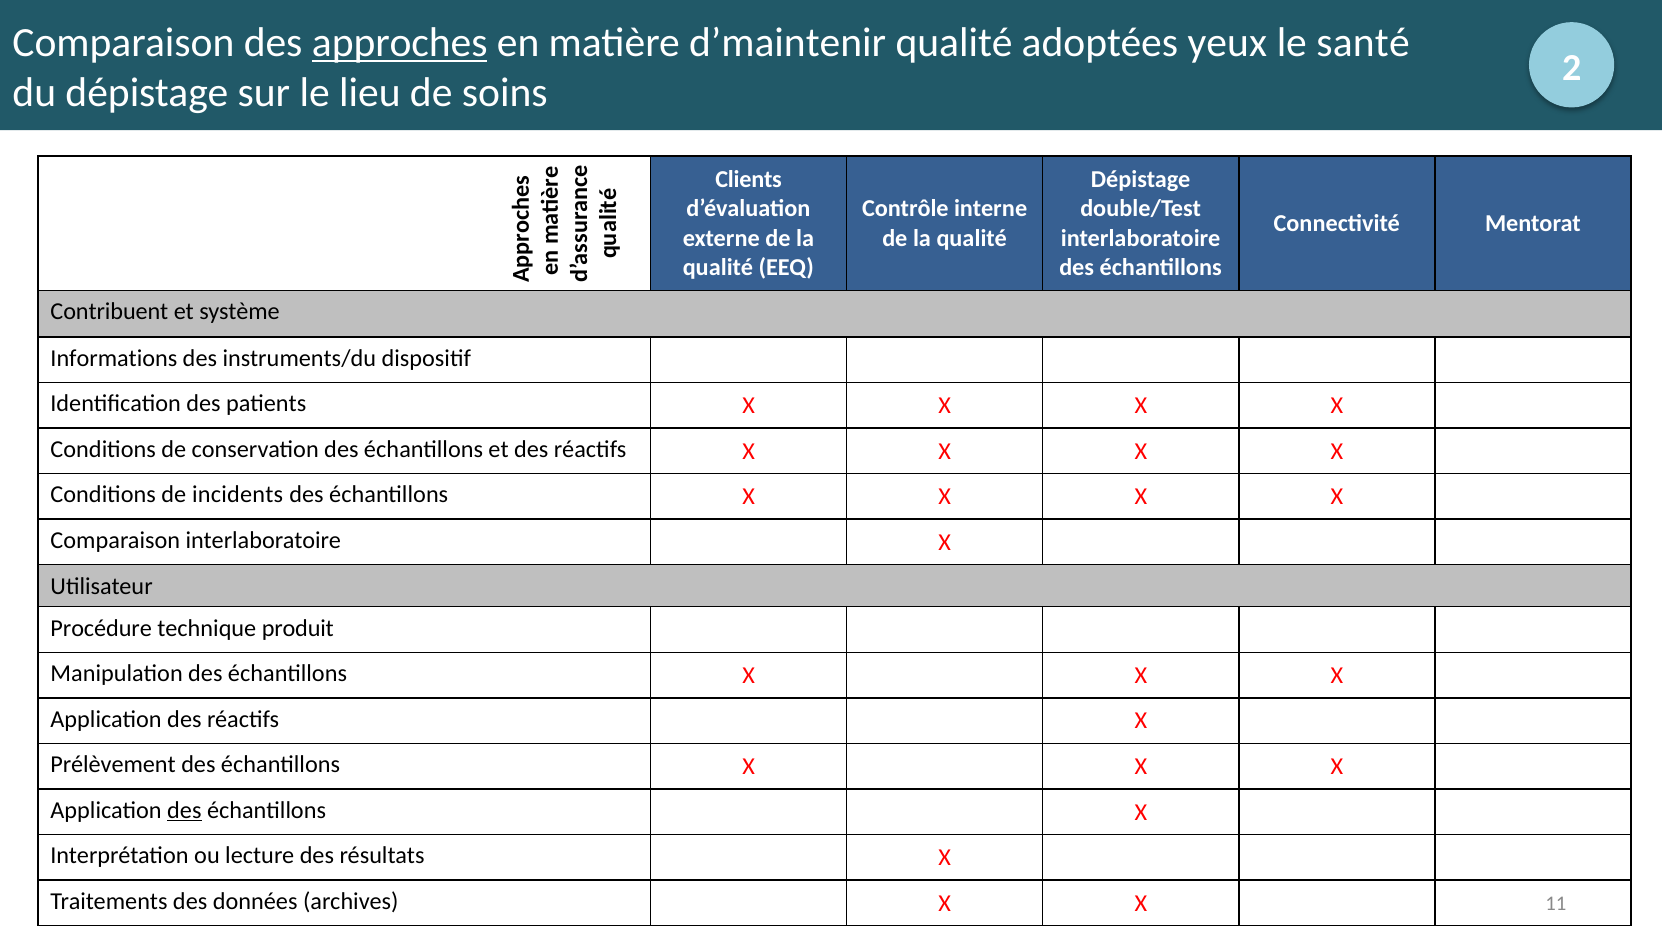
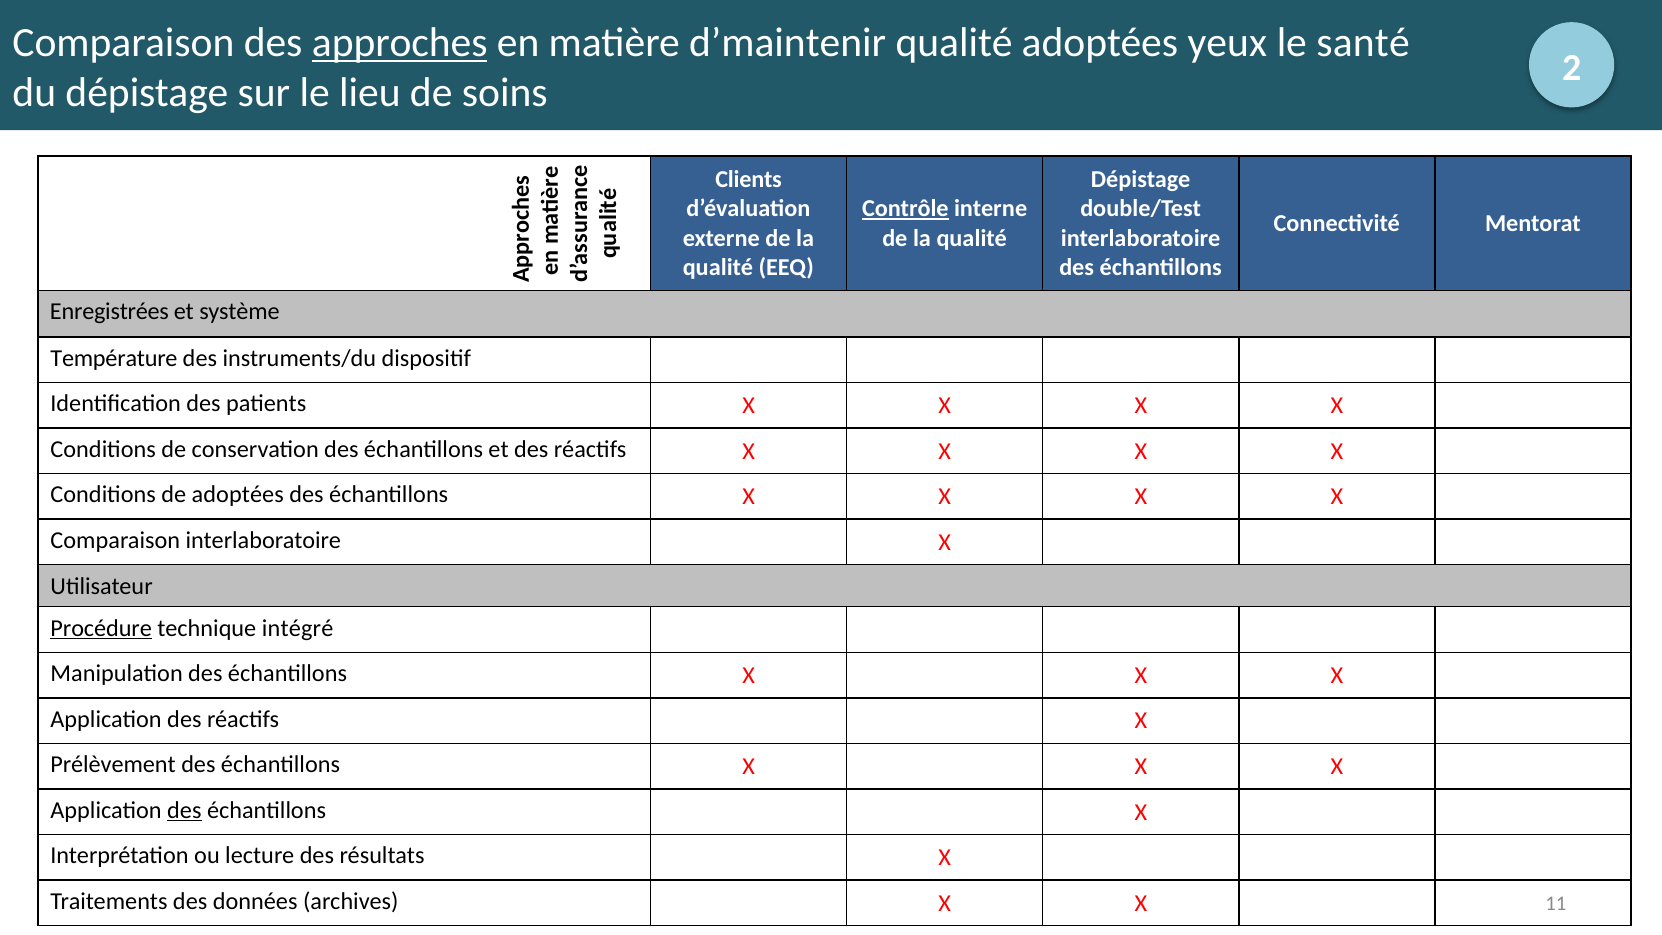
Contrôle underline: none -> present (905, 209)
Contribuent: Contribuent -> Enregistrées (109, 312)
Informations: Informations -> Température (114, 358)
de incidents: incidents -> adoptées (238, 495)
Procédure underline: none -> present (101, 628)
produit: produit -> intégré (298, 628)
